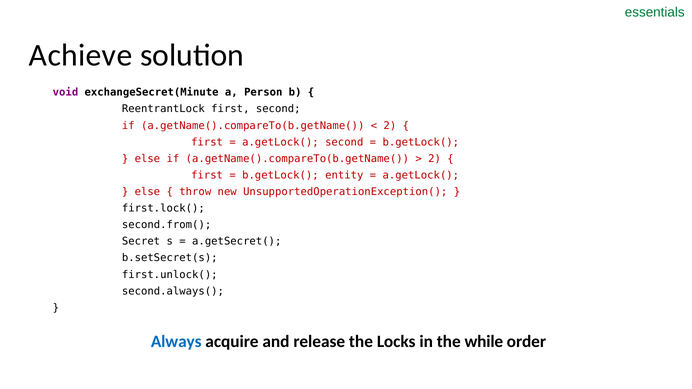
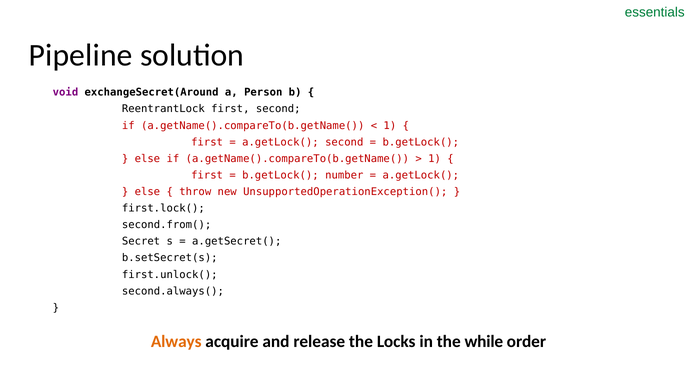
Achieve: Achieve -> Pipeline (81, 55)
exchangeSecret(Minute: exchangeSecret(Minute -> exchangeSecret(Around (152, 93)
2: 2 -> 1 (390, 126)
2: 2 -> 1 (435, 159)
entity: entity -> number (344, 175)
Always colour: blue -> orange (176, 342)
